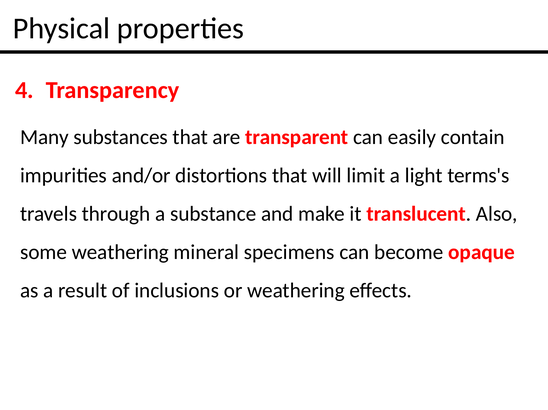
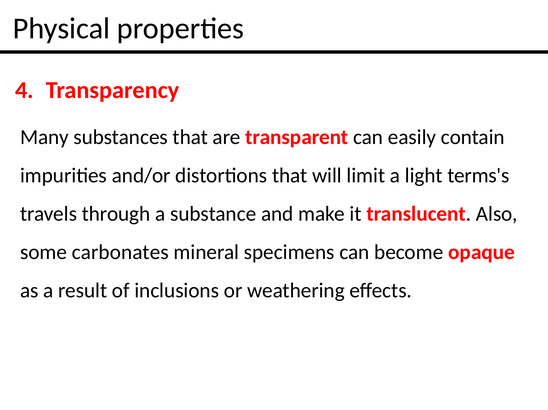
some weathering: weathering -> carbonates (120, 252)
